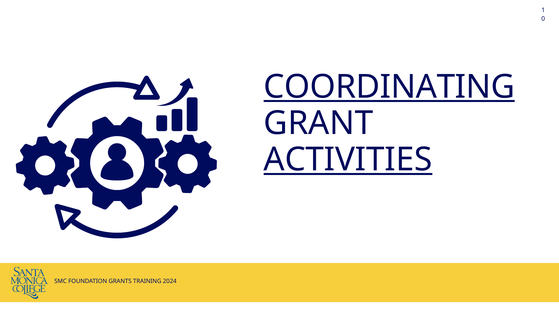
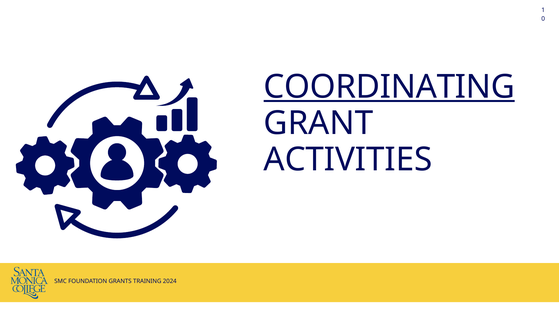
ACTIVITIES underline: present -> none (348, 160)
